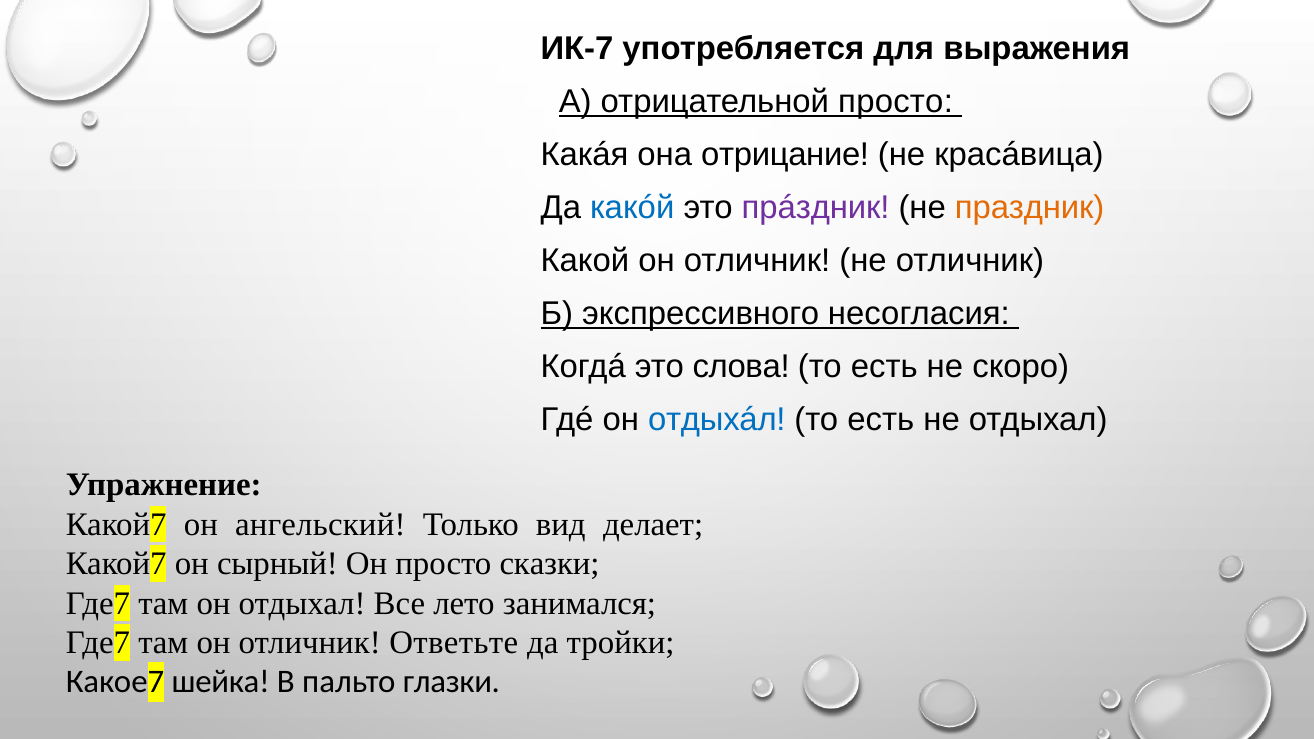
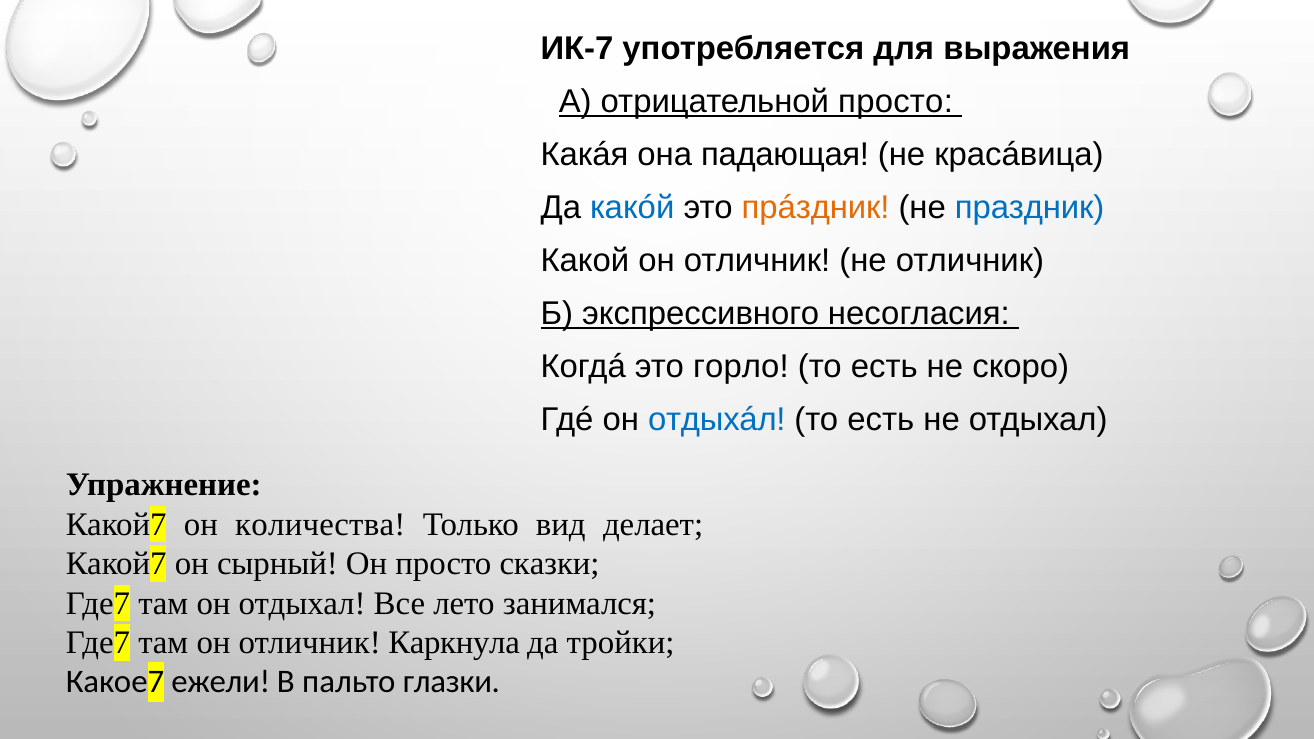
отрицание: отрицание -> падающая (785, 155)
прáздник colour: purple -> orange (816, 208)
праздник colour: orange -> blue (1030, 208)
слова: слова -> горло (741, 367)
ангельский: ангельский -> количества (320, 525)
Ответьте: Ответьте -> Каркнула (454, 643)
шейка: шейка -> ежели (221, 682)
